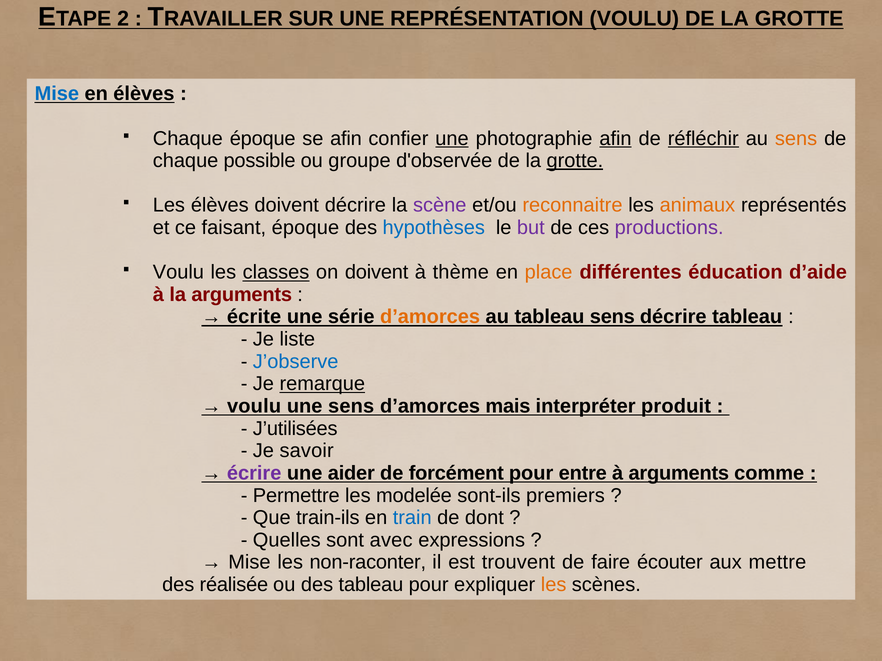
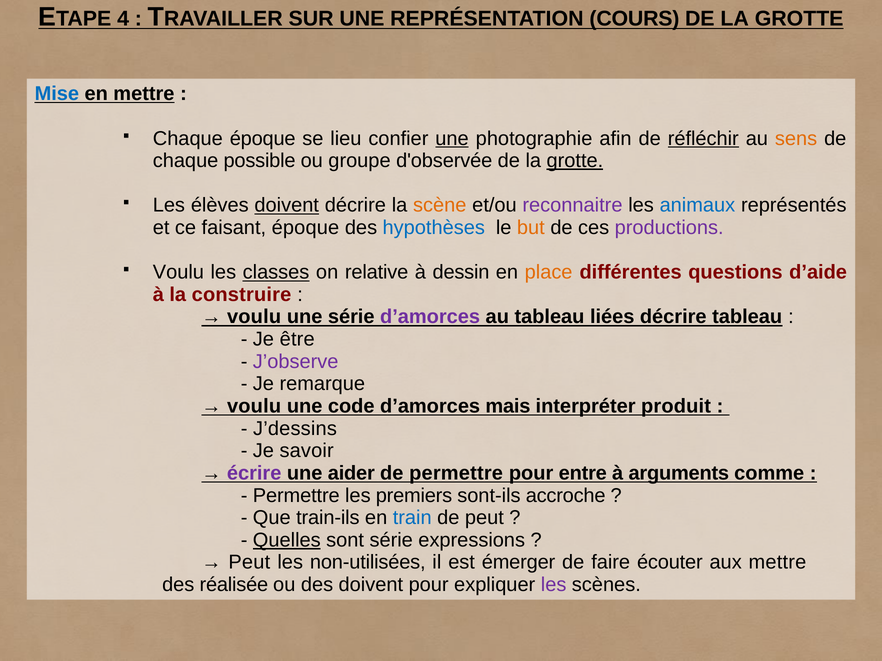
2: 2 -> 4 (123, 19)
REPRÉSENTATION VOULU: VOULU -> COURS (634, 19)
en élèves: élèves -> mettre (144, 94)
se afin: afin -> lieu (346, 139)
afin underline: present -> none (616, 139)
doivent underline: none -> present (287, 205)
scène colour: purple -> orange (440, 205)
reconnaitre colour: orange -> purple (572, 205)
animaux colour: orange -> blue (697, 205)
but colour: purple -> orange (531, 228)
on doivent: doivent -> relative (377, 272)
thème: thème -> dessin (461, 272)
éducation: éducation -> questions (735, 272)
la arguments: arguments -> construire (242, 295)
écrite: écrite -> voulu (254, 317)
d’amorces colour: orange -> purple (430, 317)
tableau sens: sens -> liées (612, 317)
liste: liste -> être (297, 339)
J’observe colour: blue -> purple (296, 362)
remarque underline: present -> none (322, 384)
une sens: sens -> code (351, 406)
J’utilisées: J’utilisées -> J’dessins (295, 429)
de forcément: forcément -> permettre (456, 473)
modelée: modelée -> premiers (414, 496)
premiers: premiers -> accroche (566, 496)
de dont: dont -> peut (484, 518)
Quelles underline: none -> present (287, 540)
sont avec: avec -> série (391, 540)
Mise: Mise -> Peut (249, 563)
non-raconter: non-raconter -> non-utilisées (368, 563)
trouvent: trouvent -> émerger (519, 563)
des tableau: tableau -> doivent (371, 585)
les colour: orange -> purple (554, 585)
